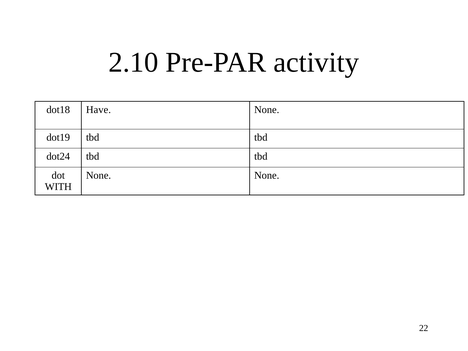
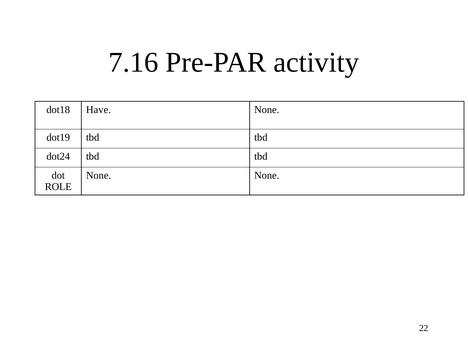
2.10: 2.10 -> 7.16 (133, 62)
WITH: WITH -> ROLE (58, 187)
